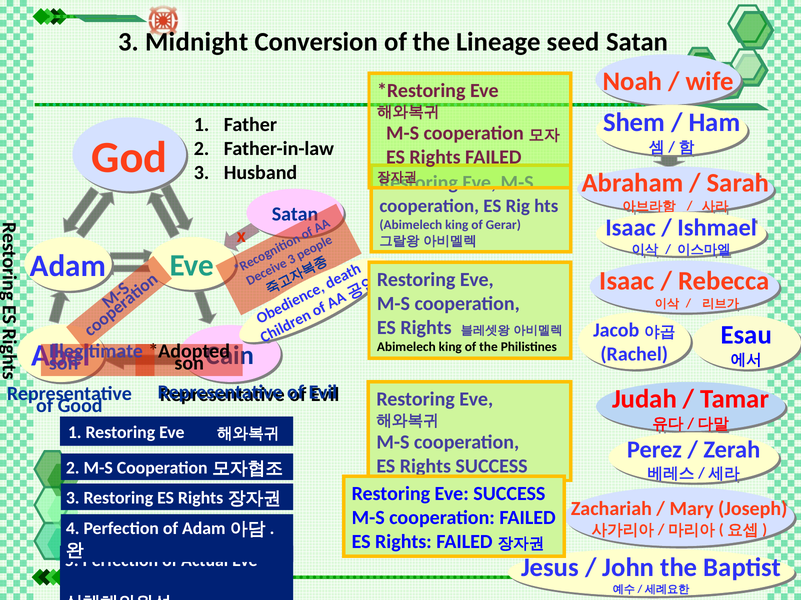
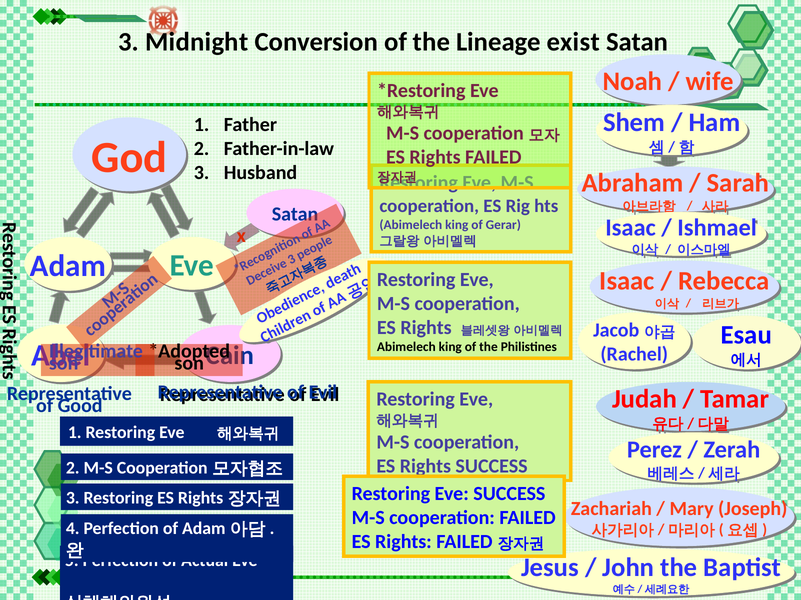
seed: seed -> exist (573, 42)
